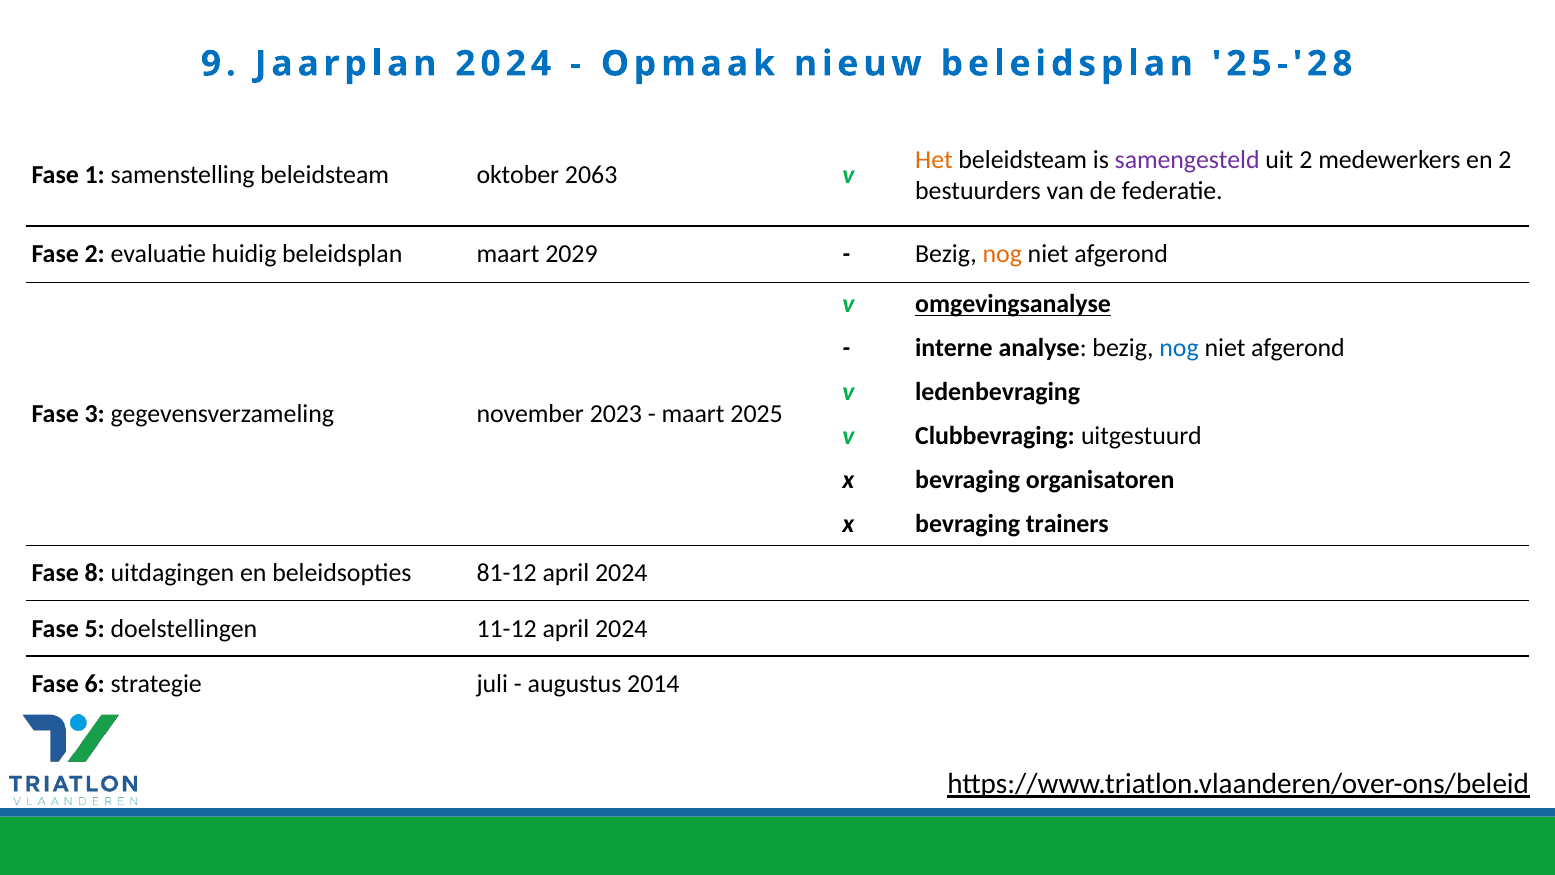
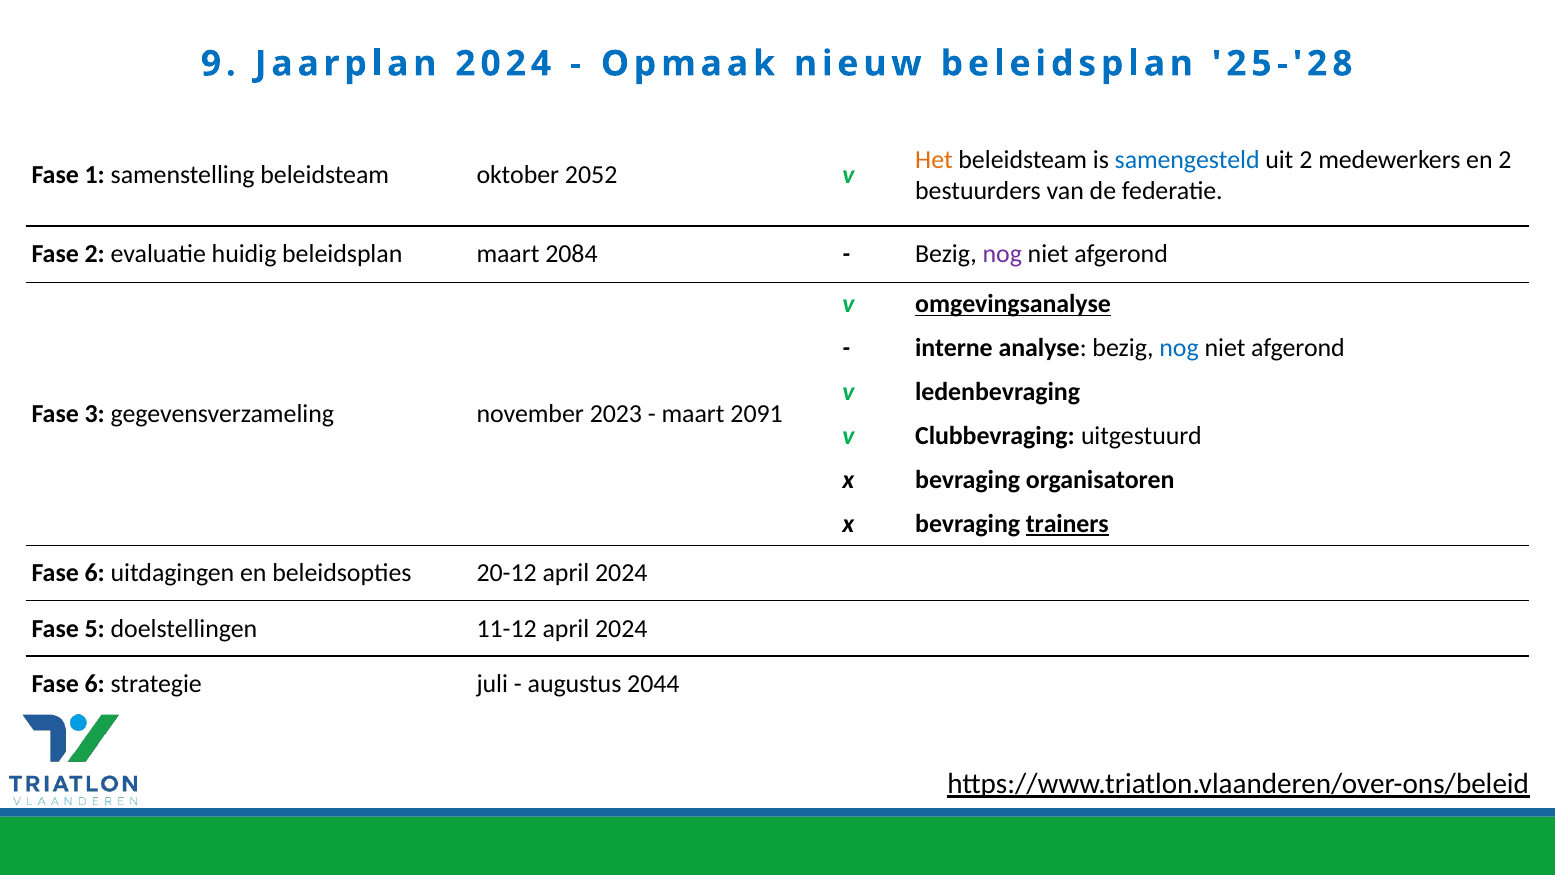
samengesteld colour: purple -> blue (1187, 159)
2063: 2063 -> 2052 (591, 175)
2029: 2029 -> 2084 (572, 254)
nog colour: orange -> purple (1002, 254)
2025: 2025 -> 2091 (757, 414)
trainers underline: none -> present (1067, 524)
8: 8 -> 6 (95, 573)
81-12: 81-12 -> 20-12 (507, 573)
2014: 2014 -> 2044 (653, 683)
